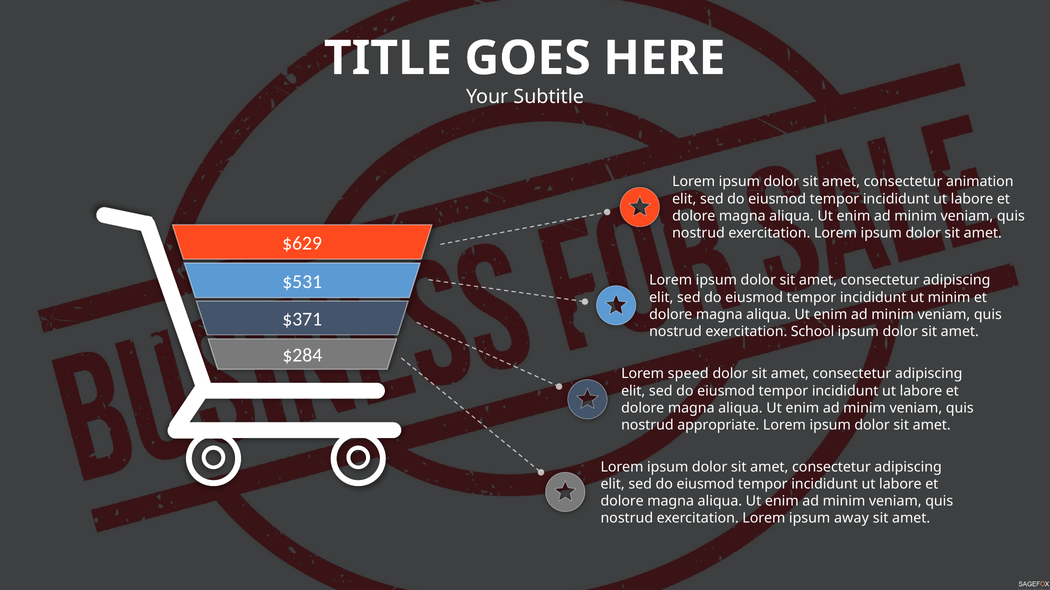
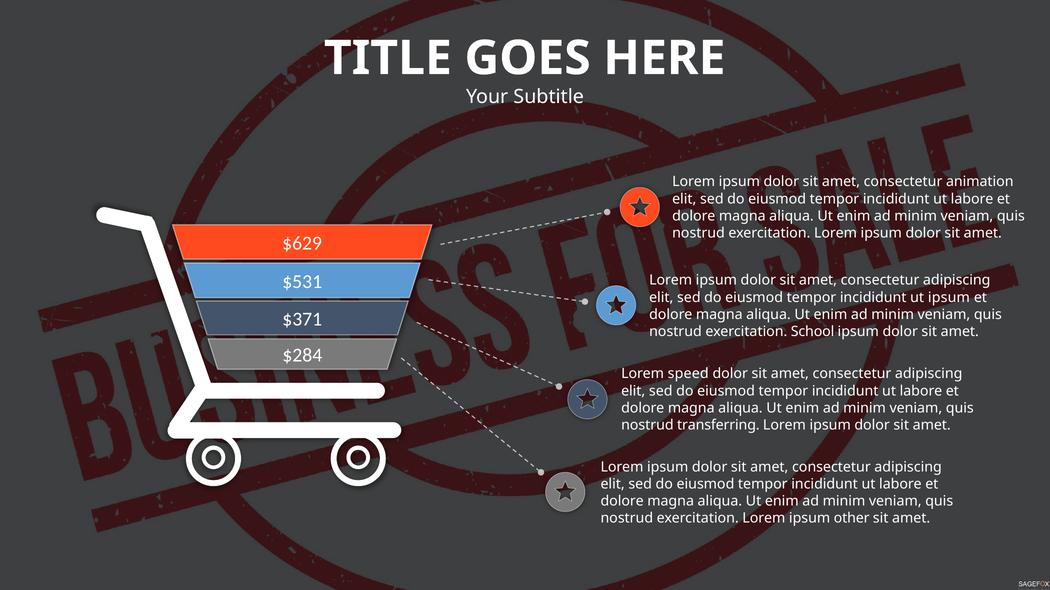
ut minim: minim -> ipsum (949, 298)
appropriate: appropriate -> transferring (718, 425)
away: away -> other (852, 519)
